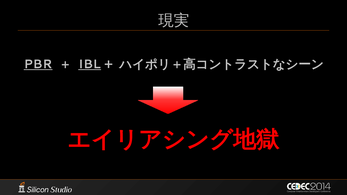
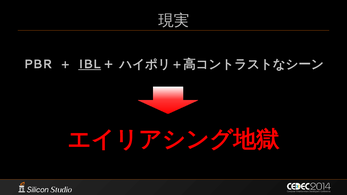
PBR underline: present -> none (38, 64)
